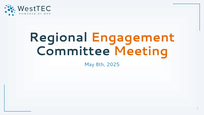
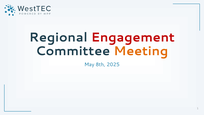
Engagement colour: orange -> red (133, 37)
